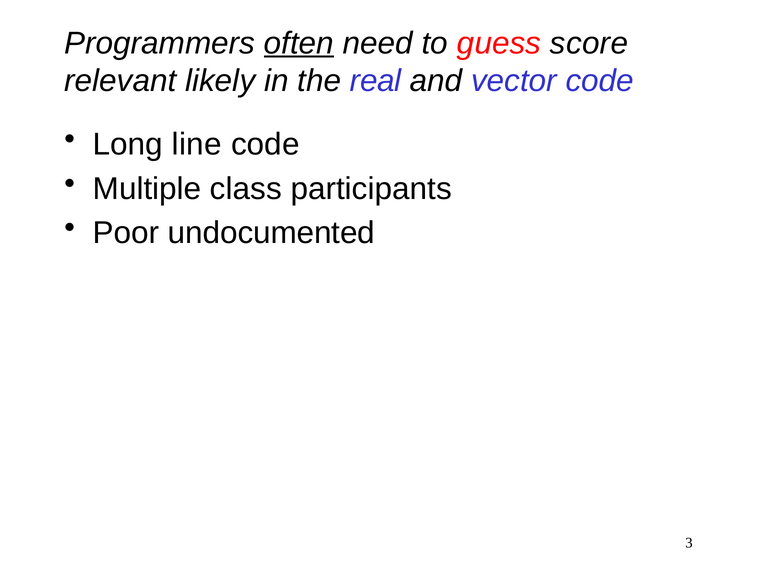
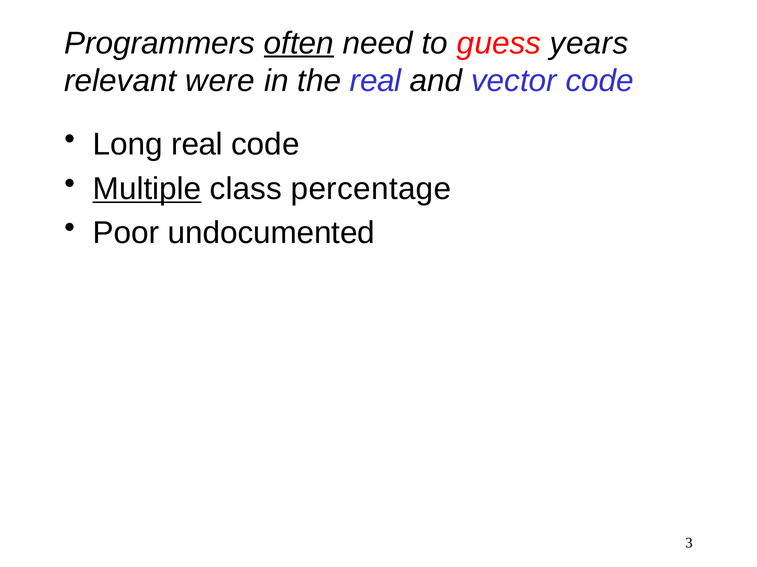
score: score -> years (589, 43)
likely: likely -> were (220, 81)
Long line: line -> real (197, 145)
Multiple underline: none -> present (147, 189)
participants: participants -> percentage (371, 189)
